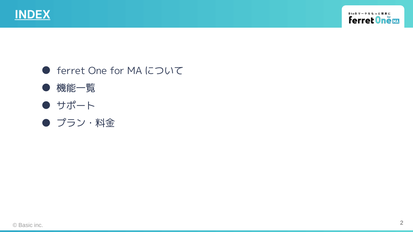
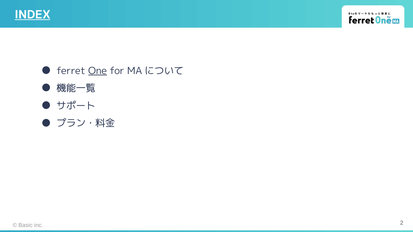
One underline: none -> present (98, 71)
